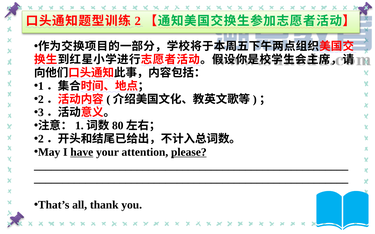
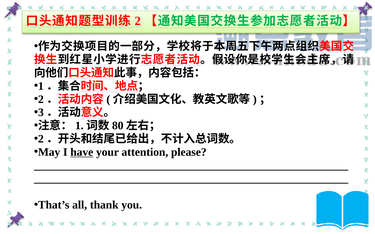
please underline: present -> none (189, 152)
